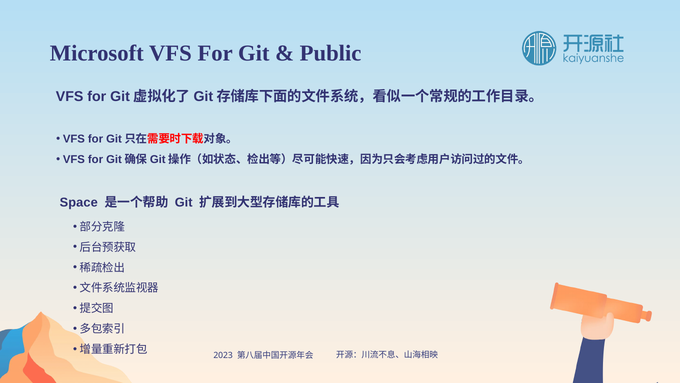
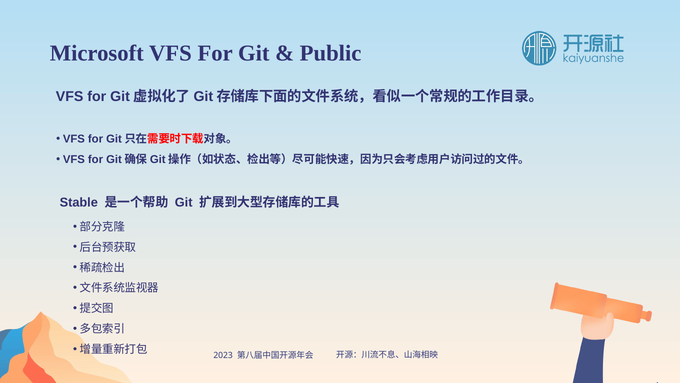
Space: Space -> Stable (79, 202)
